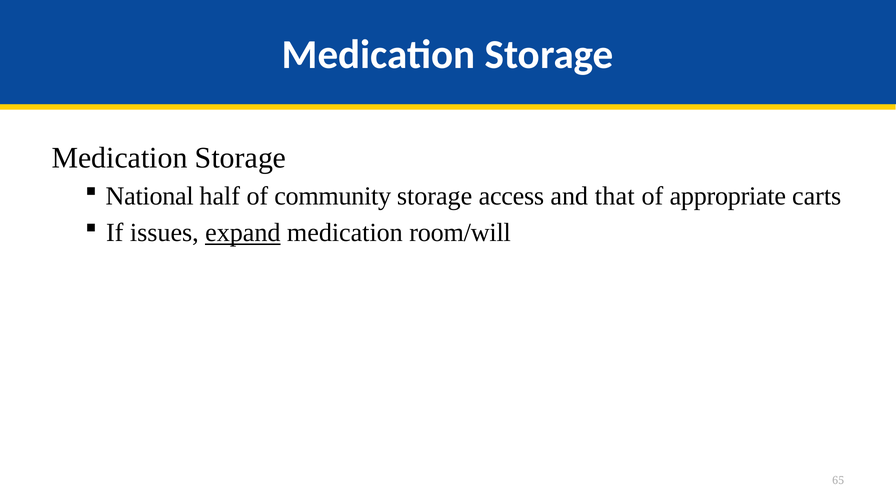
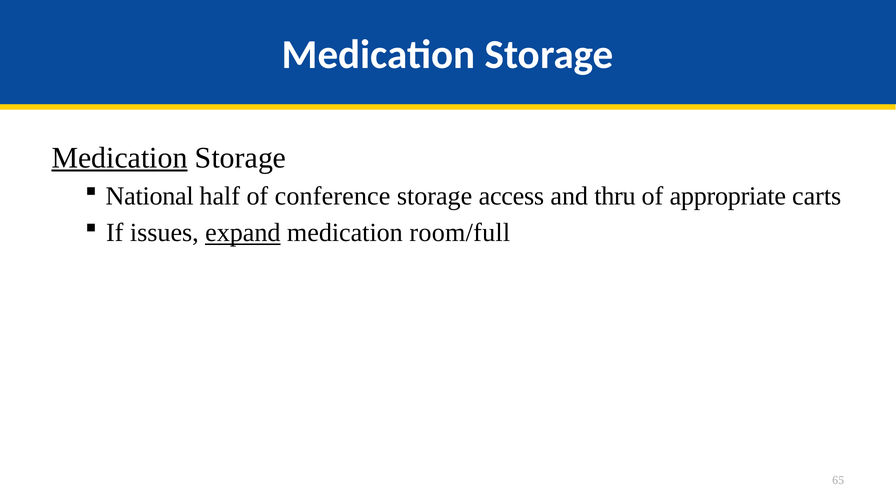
Medication underline: none -> present (119, 158)
community: community -> conference (333, 196)
that: that -> thru (615, 196)
room/will: room/will -> room/full (460, 233)
